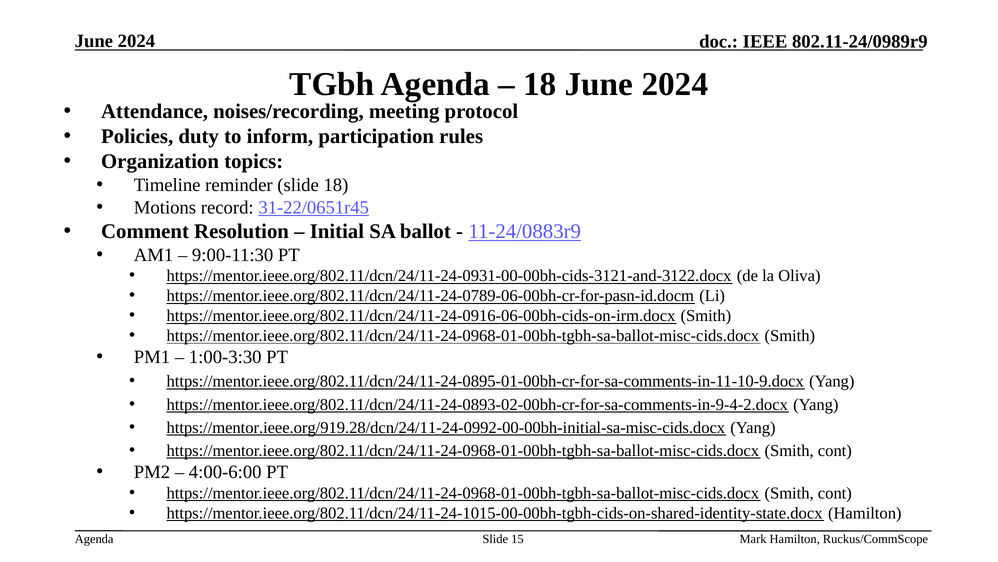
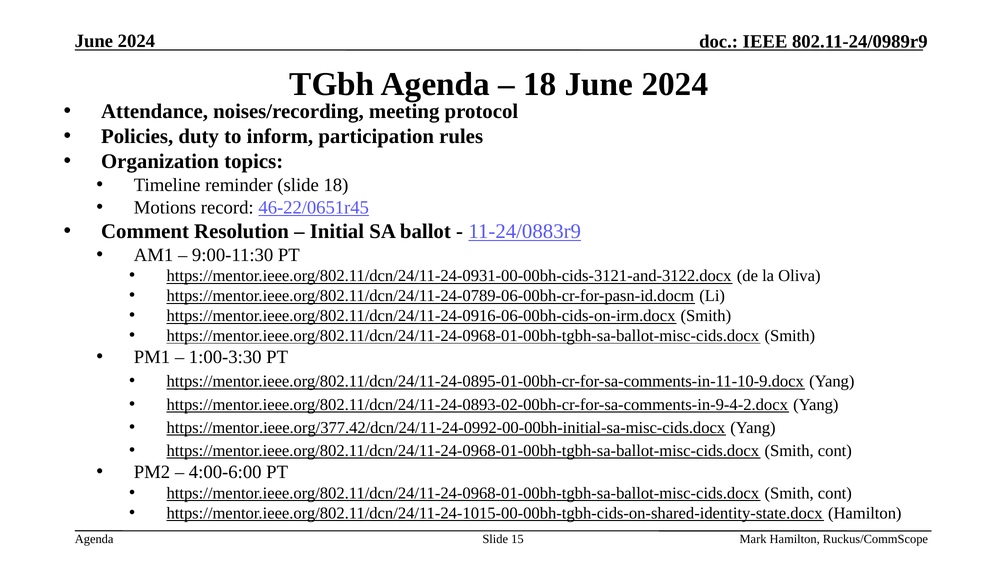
31-22/0651r45: 31-22/0651r45 -> 46-22/0651r45 (314, 207)
https://mentor.ieee.org/919.28/dcn/24/11-24-0992-00-00bh-initial-sa-misc-cids.docx: https://mentor.ieee.org/919.28/dcn/24/11-24-0992-00-00bh-initial-sa-misc-cids.docx -> https://mentor.ieee.org/377.42/dcn/24/11-24-0992-00-00bh-initial-sa-misc-cids.docx (446, 427)
